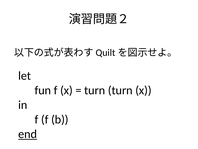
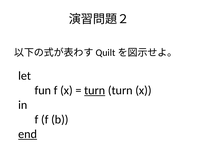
turn underline: none -> present (95, 90)
